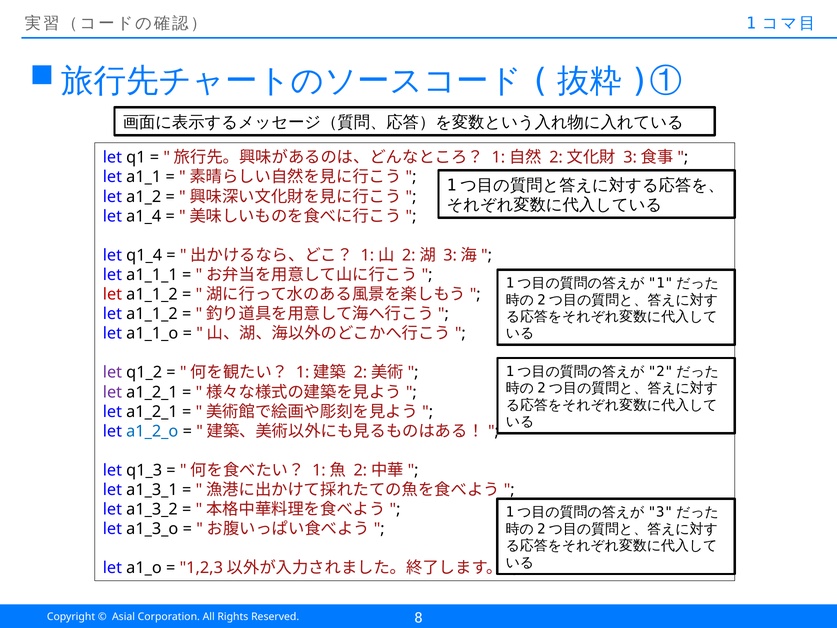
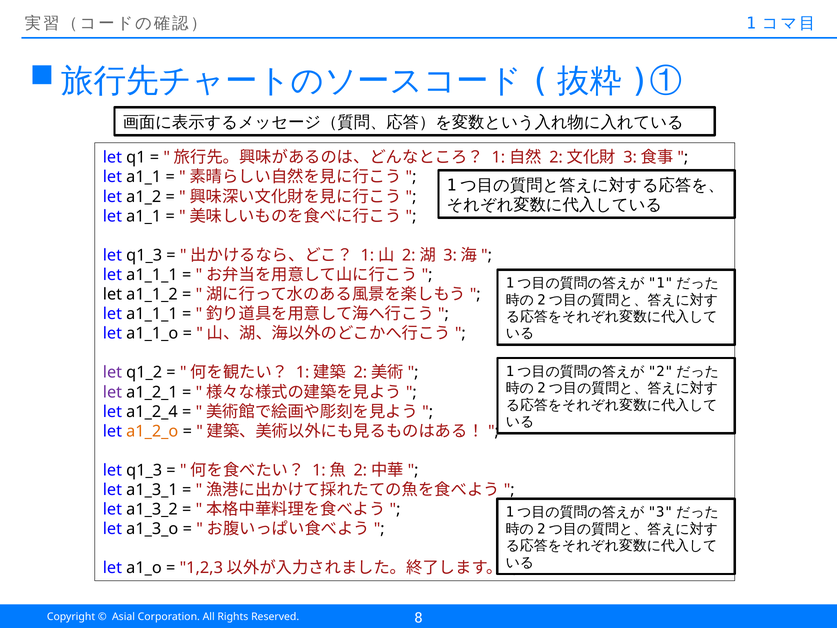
a1_4: a1_4 -> a1_1 (144, 216)
q1_4: q1_4 -> q1_3 (144, 255)
let colour: red -> black (112, 294)
a1_1_2: a1_1_2 -> a1_1_1 (152, 314)
a1_2_1: a1_2_1 -> a1_2_4 (152, 412)
a1_2_o colour: blue -> orange (152, 431)
